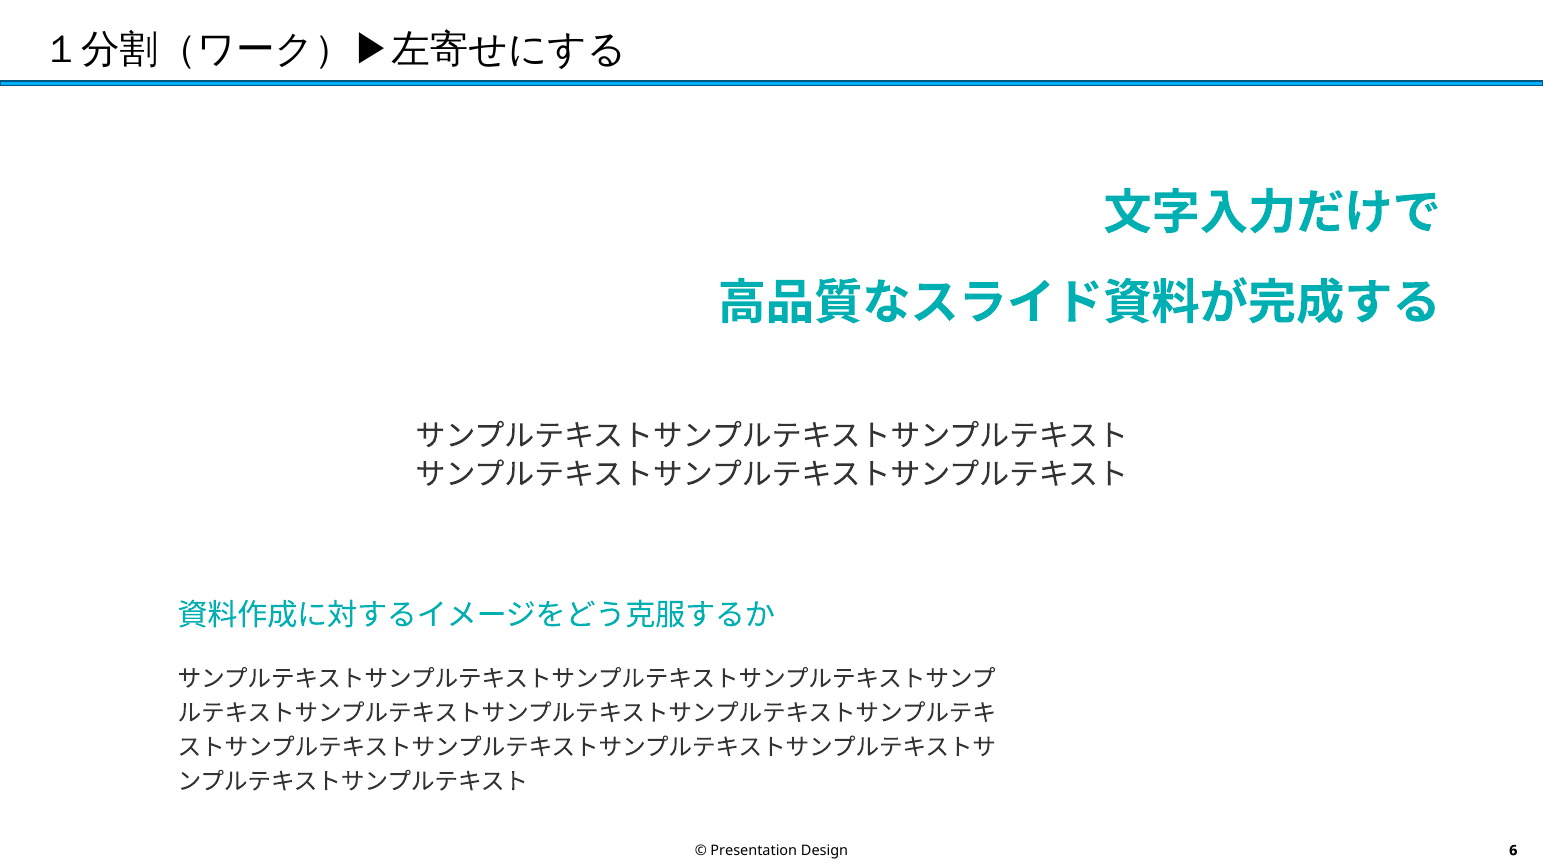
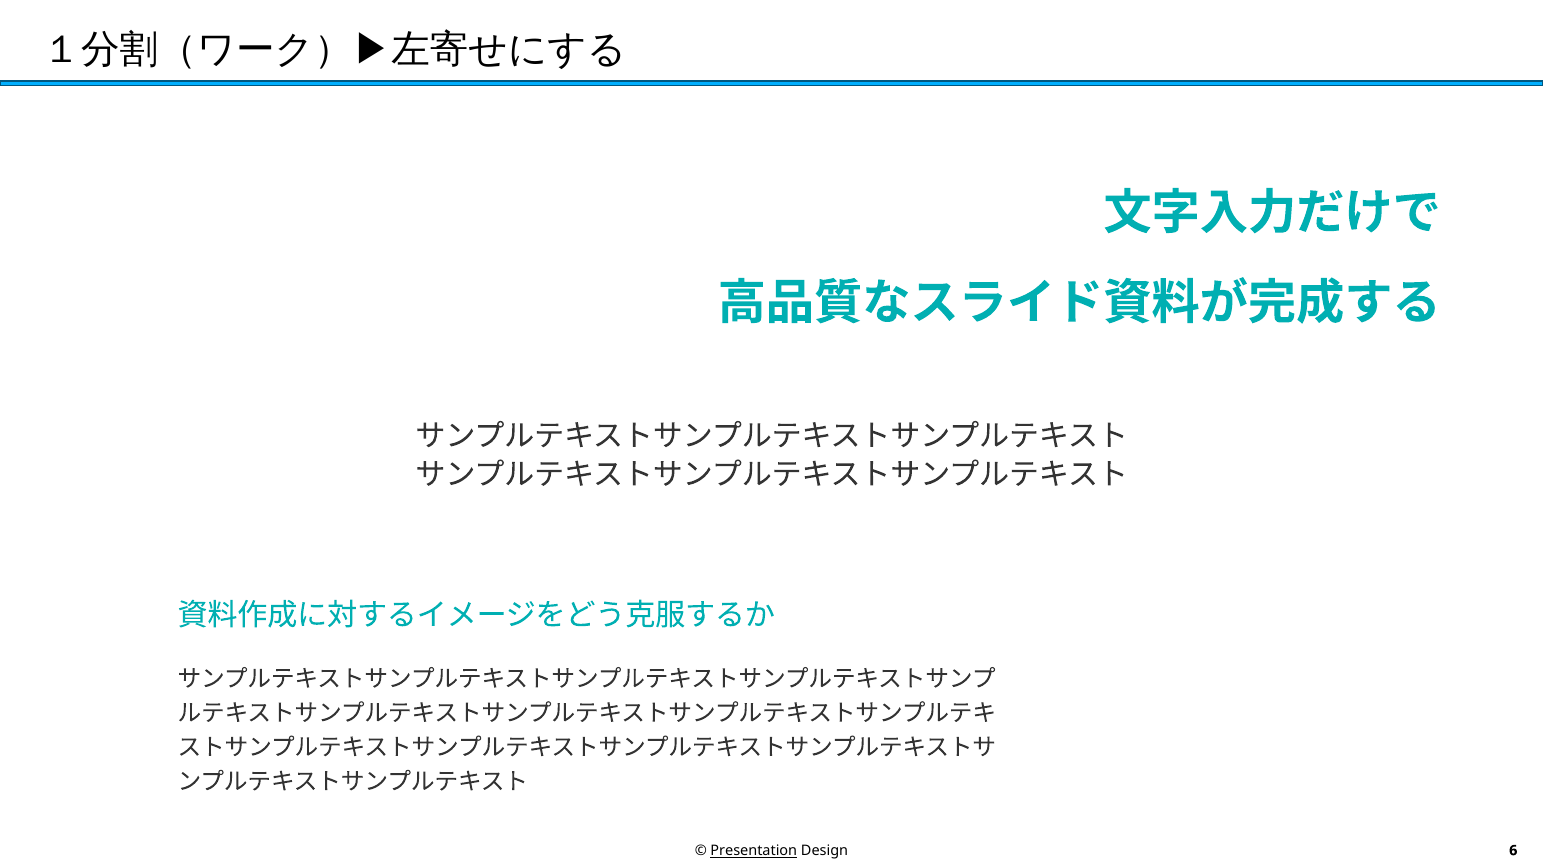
Presentation underline: none -> present (754, 851)
